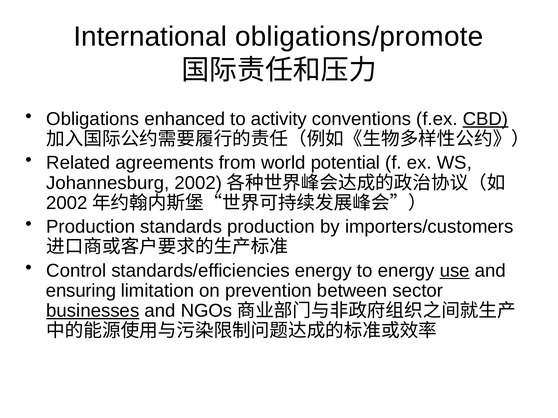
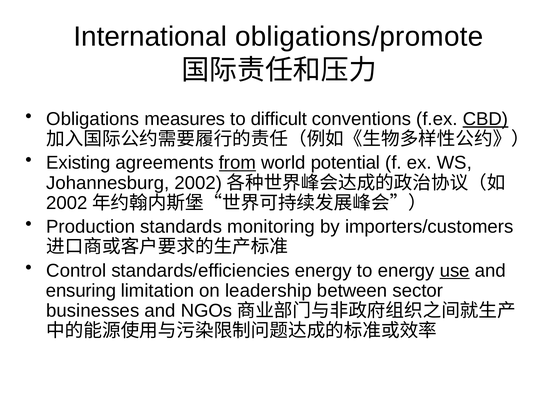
enhanced: enhanced -> measures (185, 119)
activity: activity -> difficult (279, 119)
Related: Related -> Existing (78, 163)
from underline: none -> present (237, 163)
standards production: production -> monitoring (271, 227)
prevention: prevention -> leadership (268, 291)
businesses underline: present -> none (93, 311)
